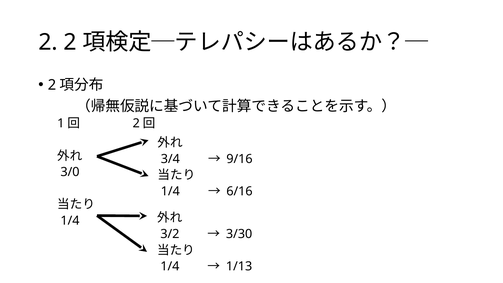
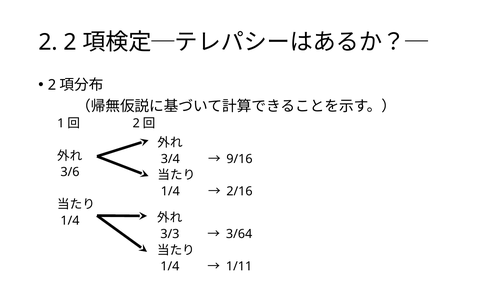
3/0: 3/0 -> 3/6 (70, 172)
6/16: 6/16 -> 2/16 (239, 191)
3/2: 3/2 -> 3/3 (170, 234)
3/30: 3/30 -> 3/64 (239, 234)
1/13: 1/13 -> 1/11 (239, 266)
